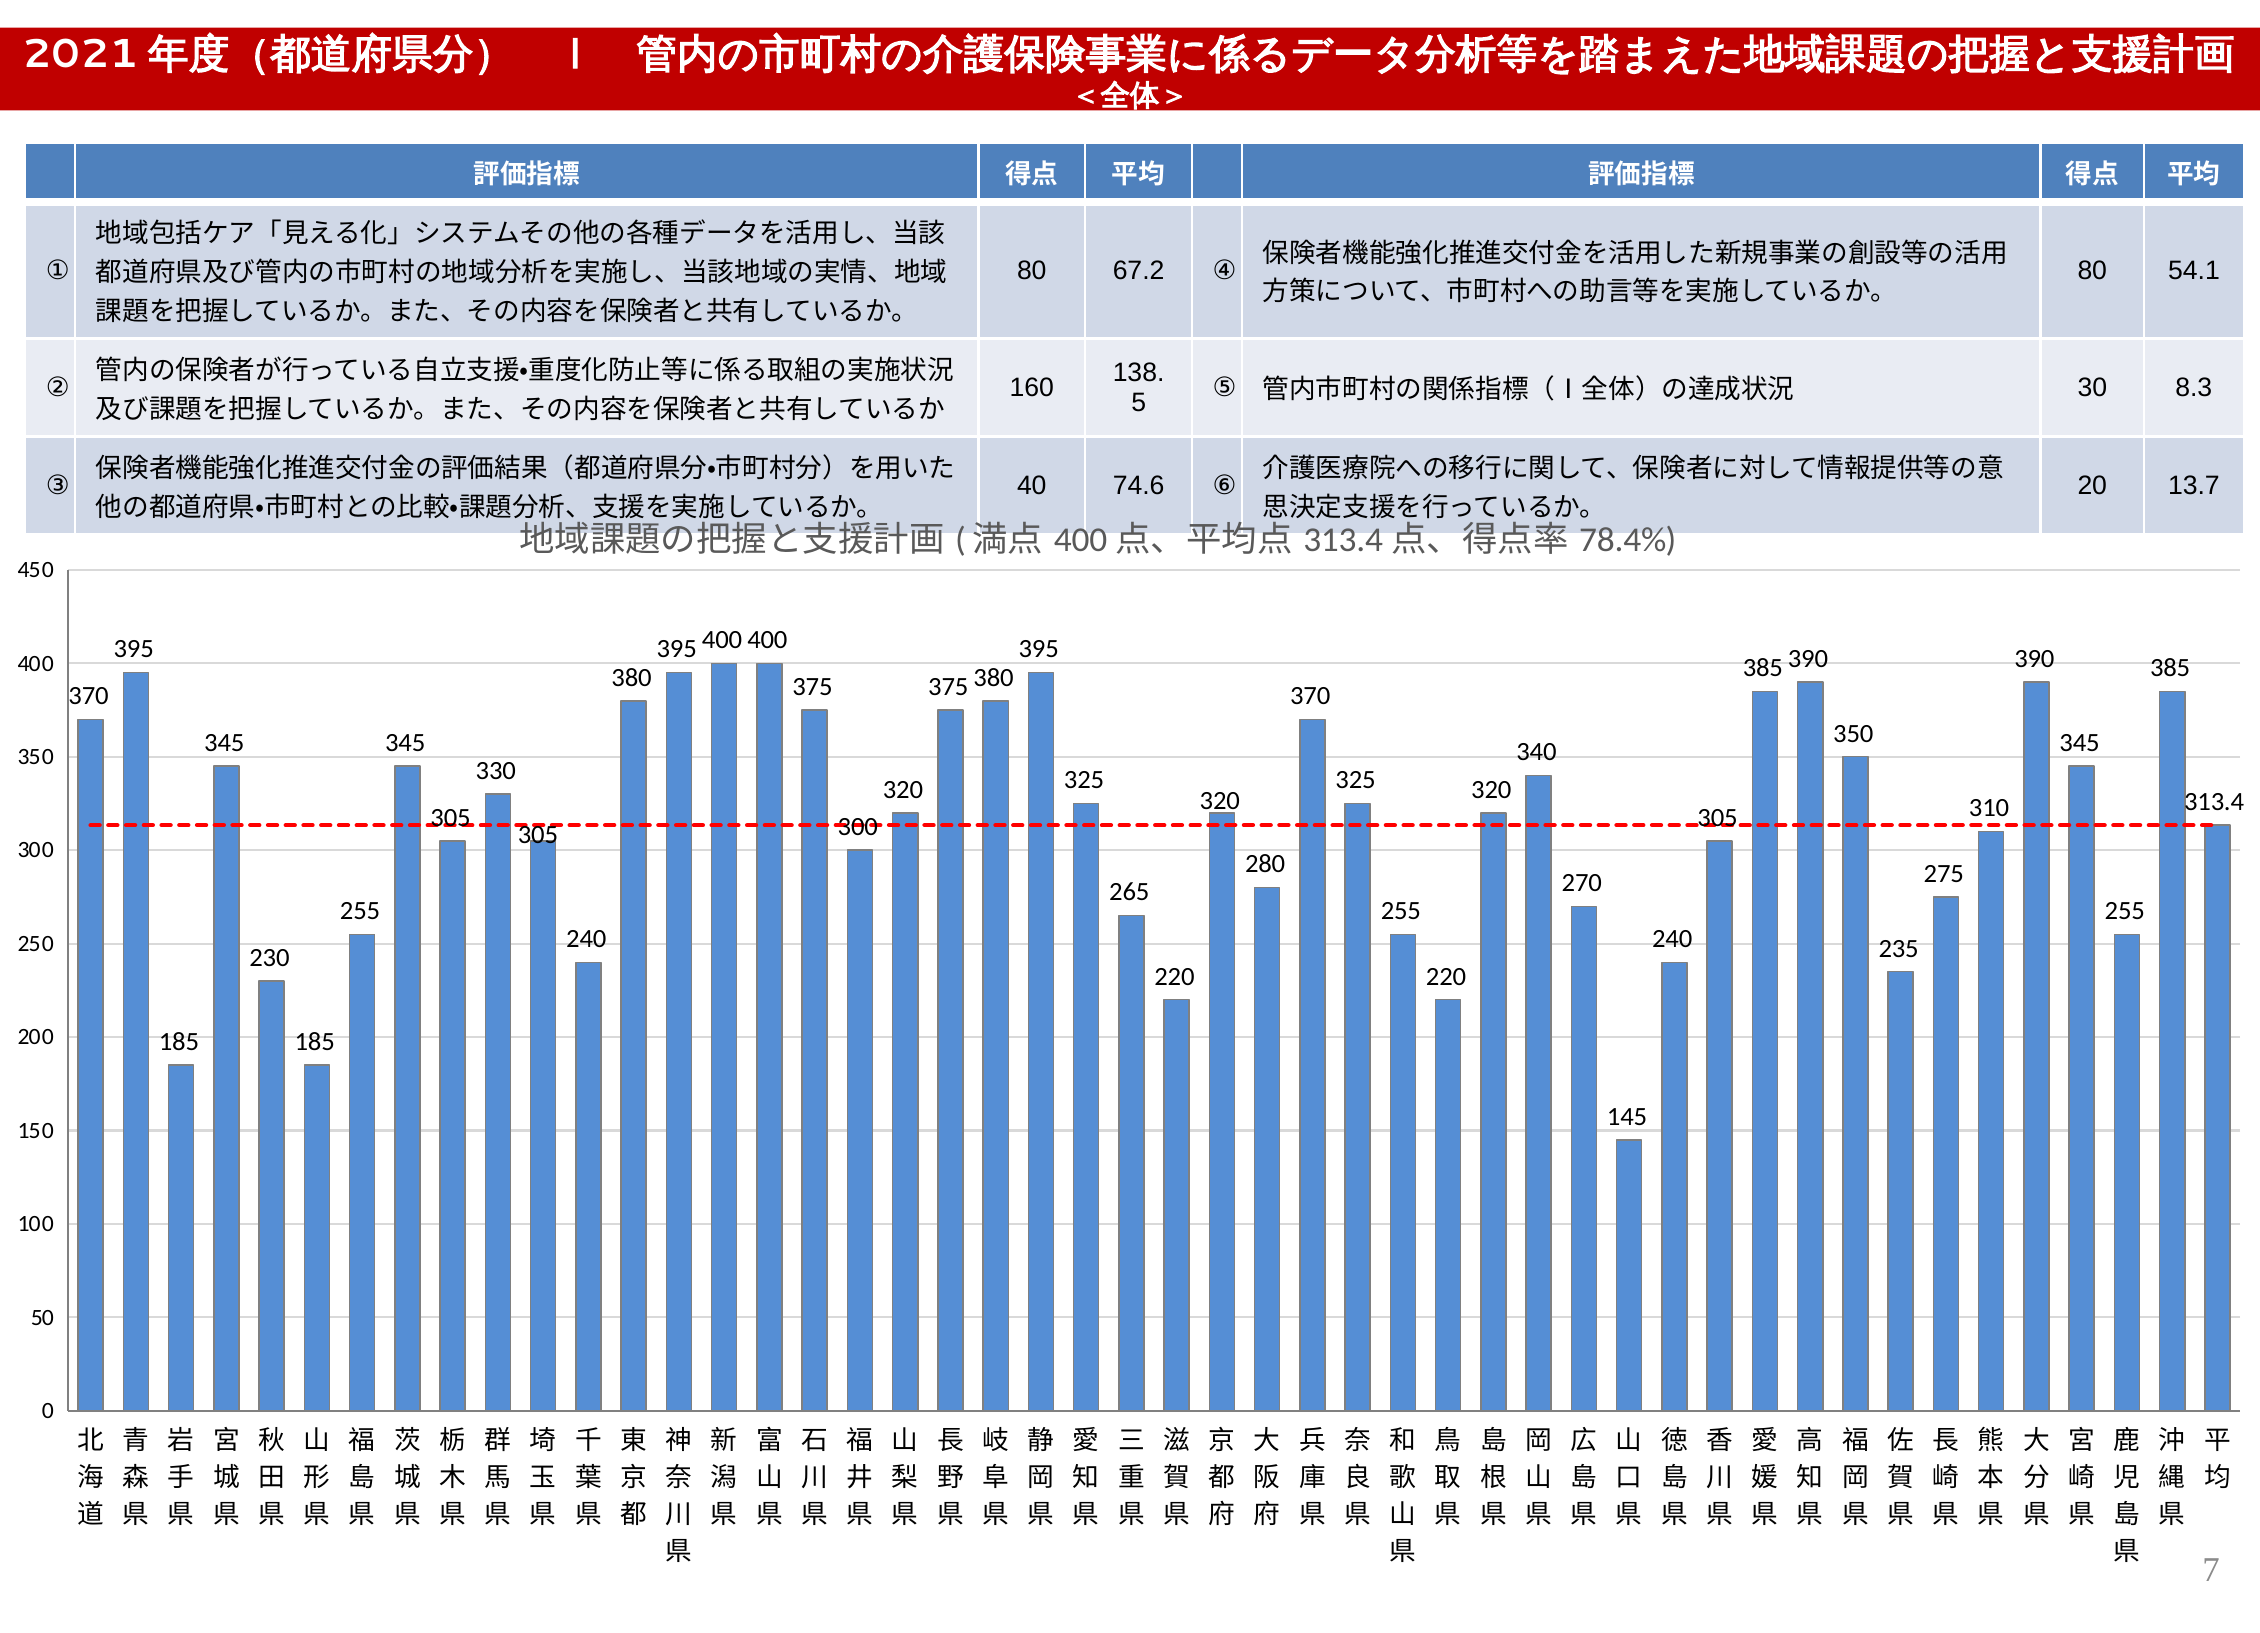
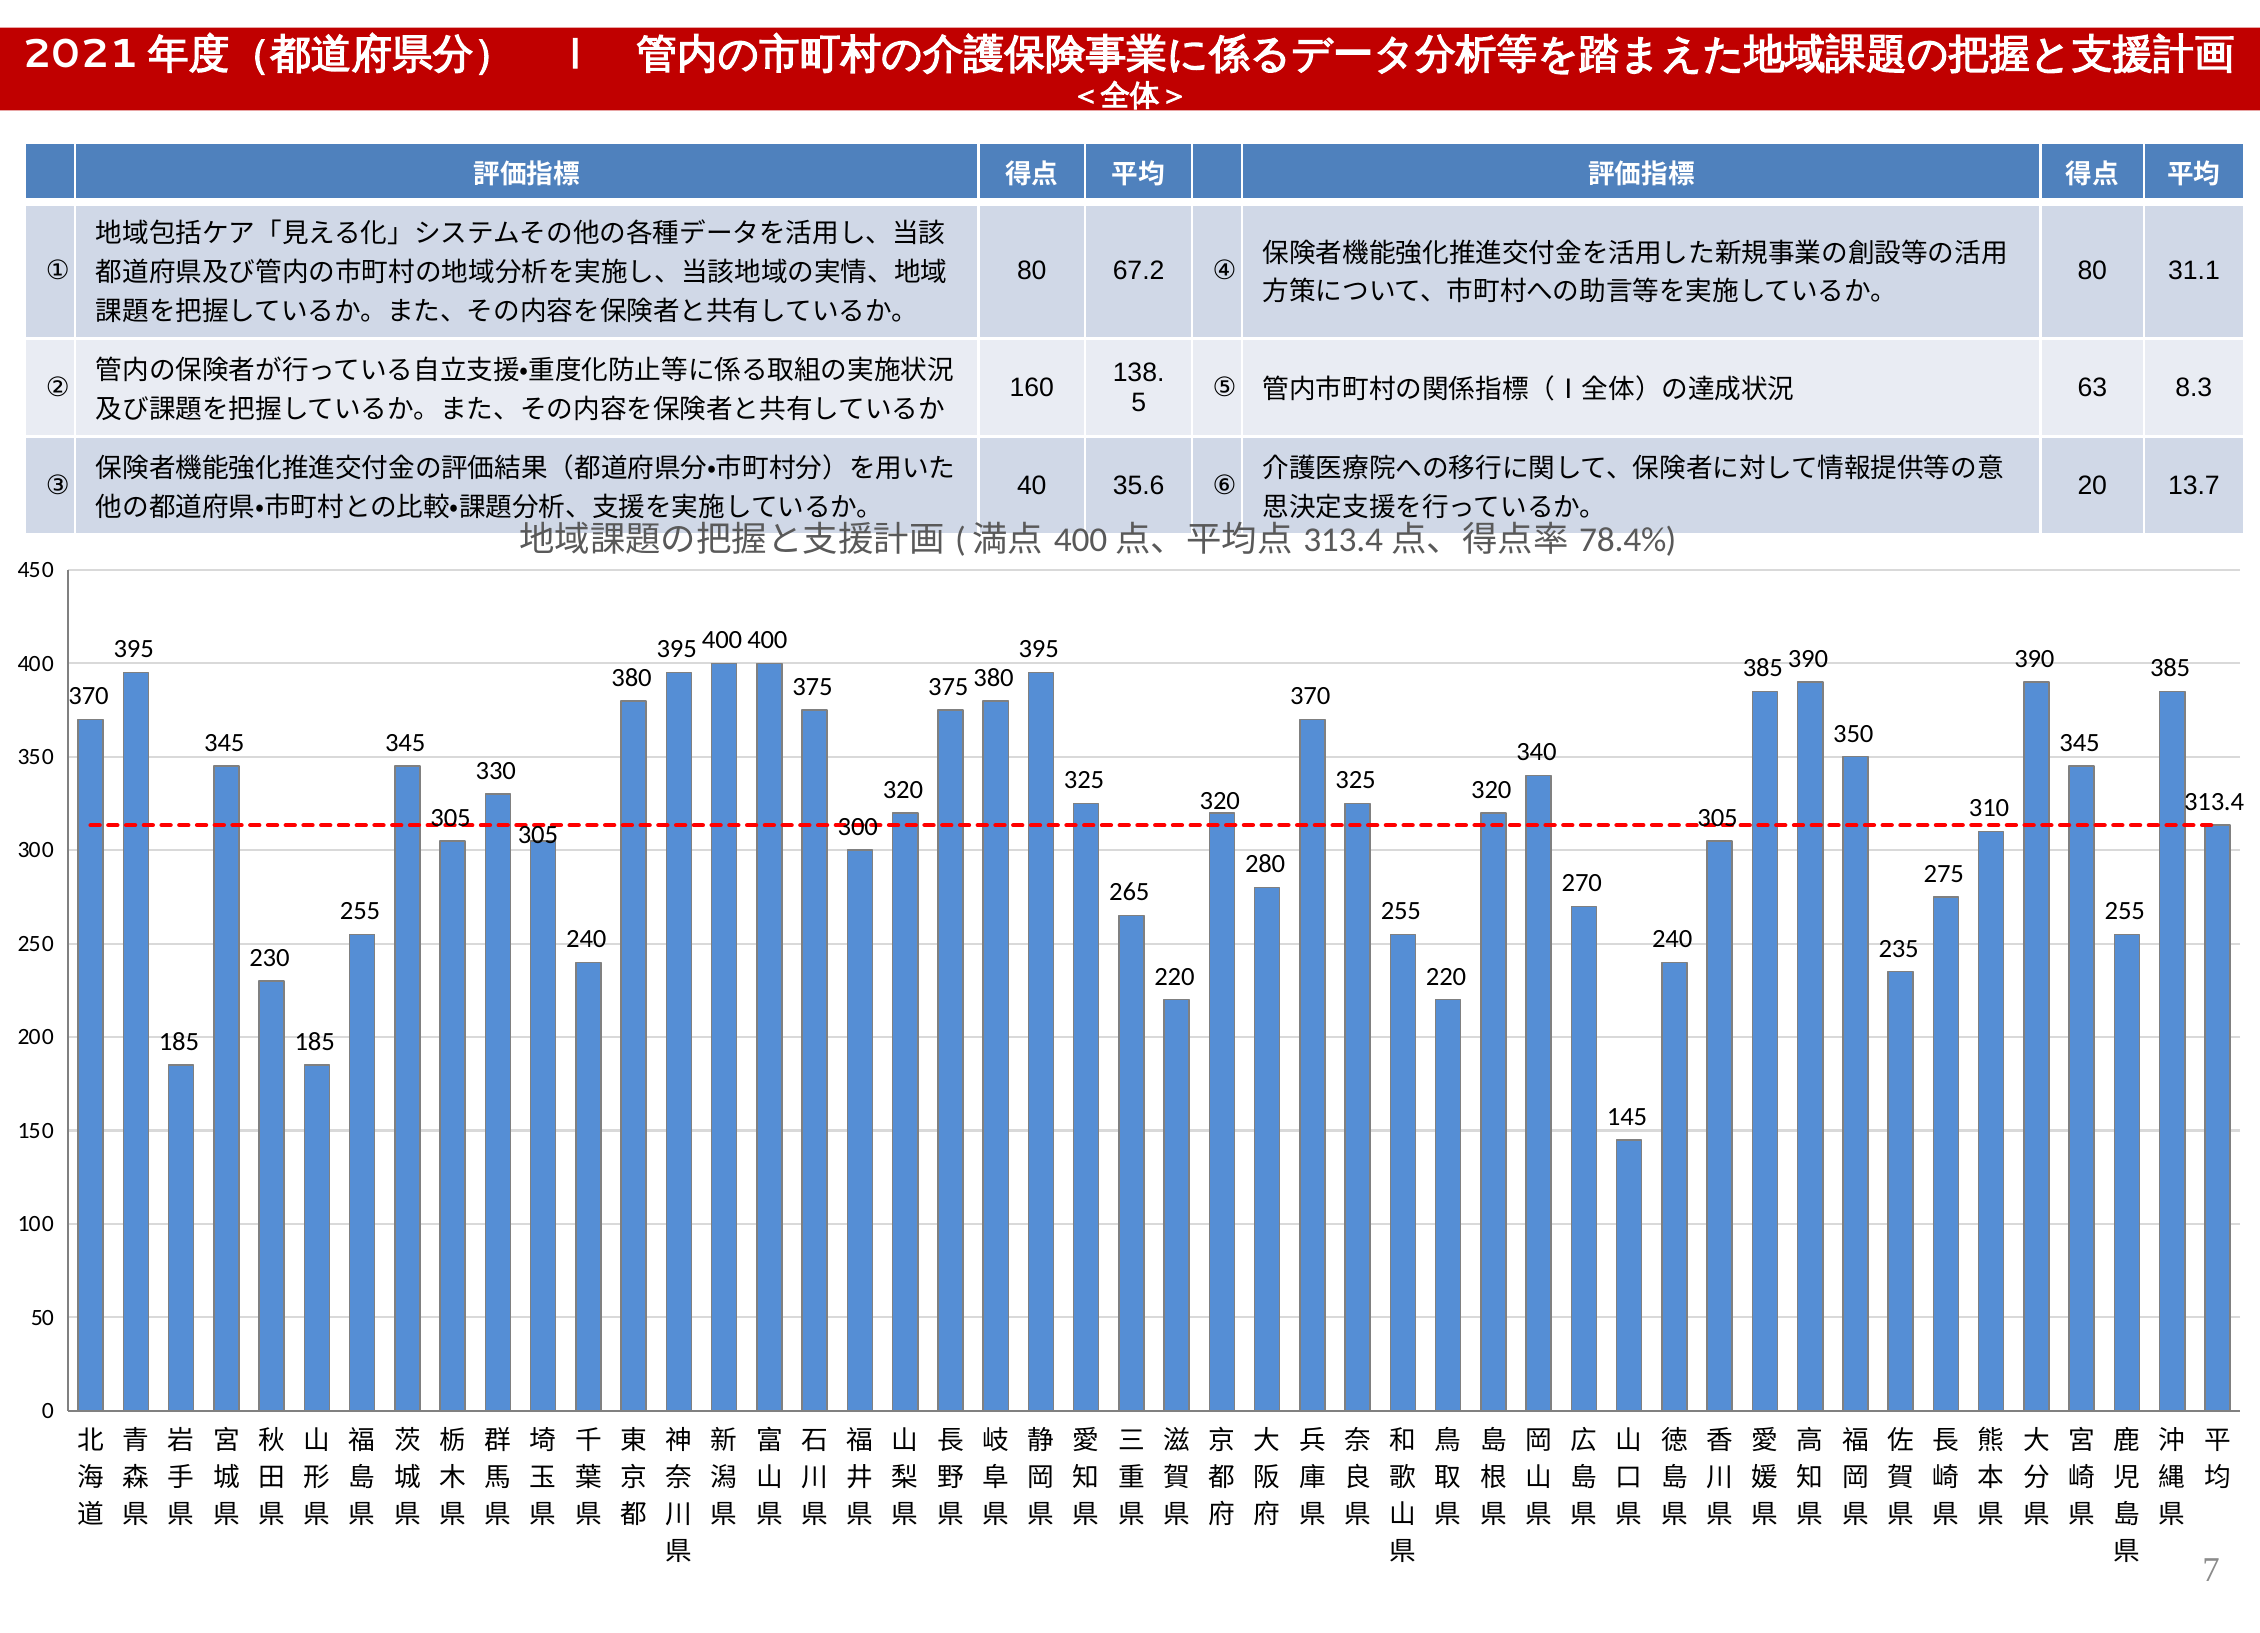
54.1: 54.1 -> 31.1 (2194, 270)
30: 30 -> 63 (2092, 388)
74.6: 74.6 -> 35.6 (1139, 486)
